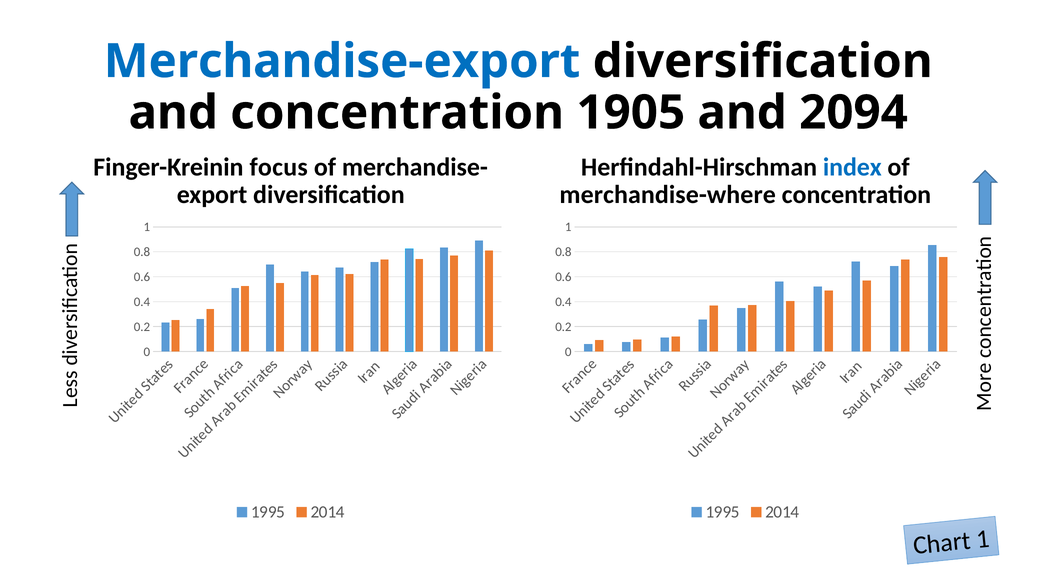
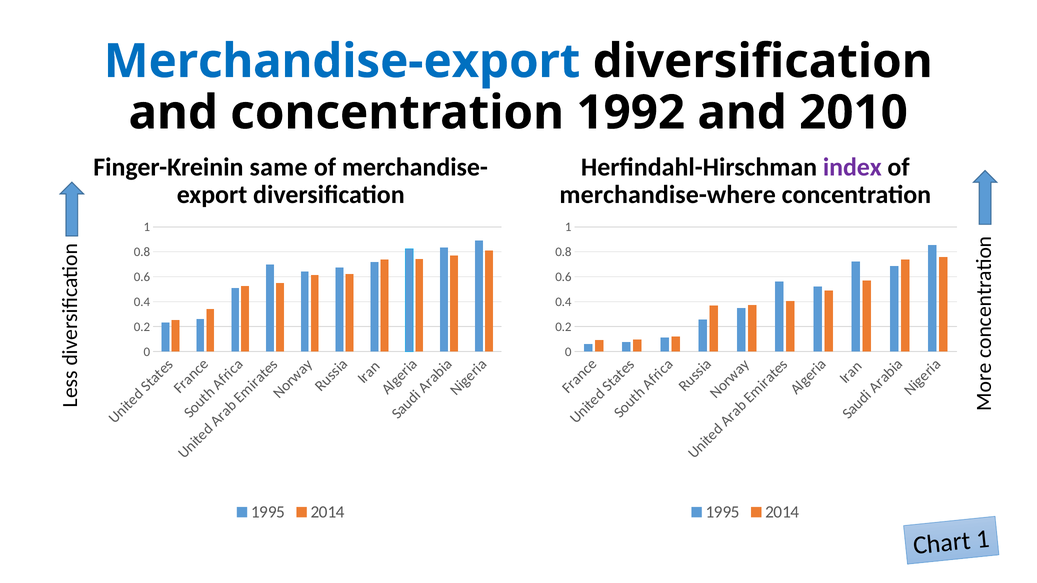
1905: 1905 -> 1992 (631, 113)
2094: 2094 -> 2010 (854, 113)
focus: focus -> same (279, 167)
index colour: blue -> purple (852, 167)
